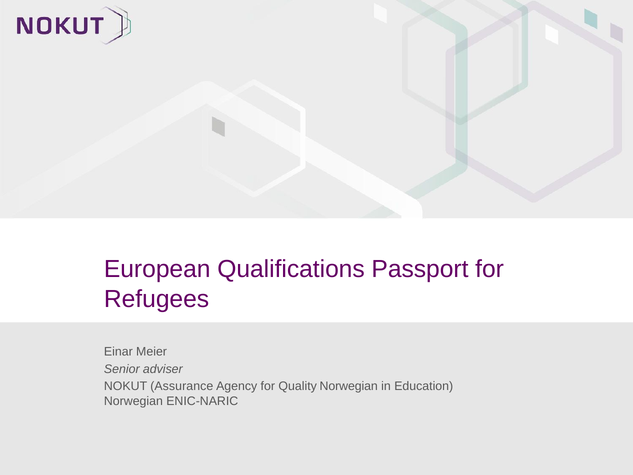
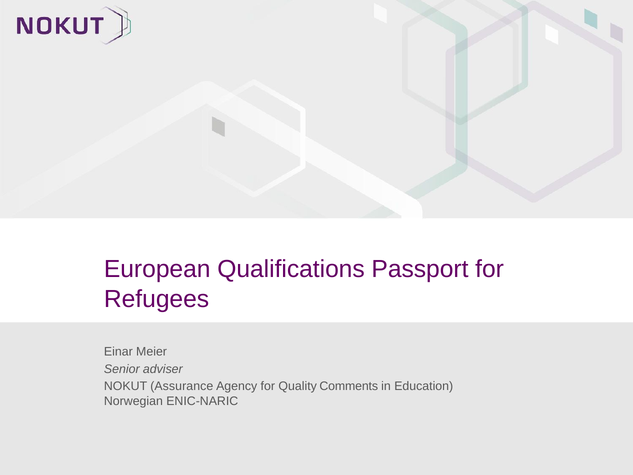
Quality Norwegian: Norwegian -> Comments (349, 386)
